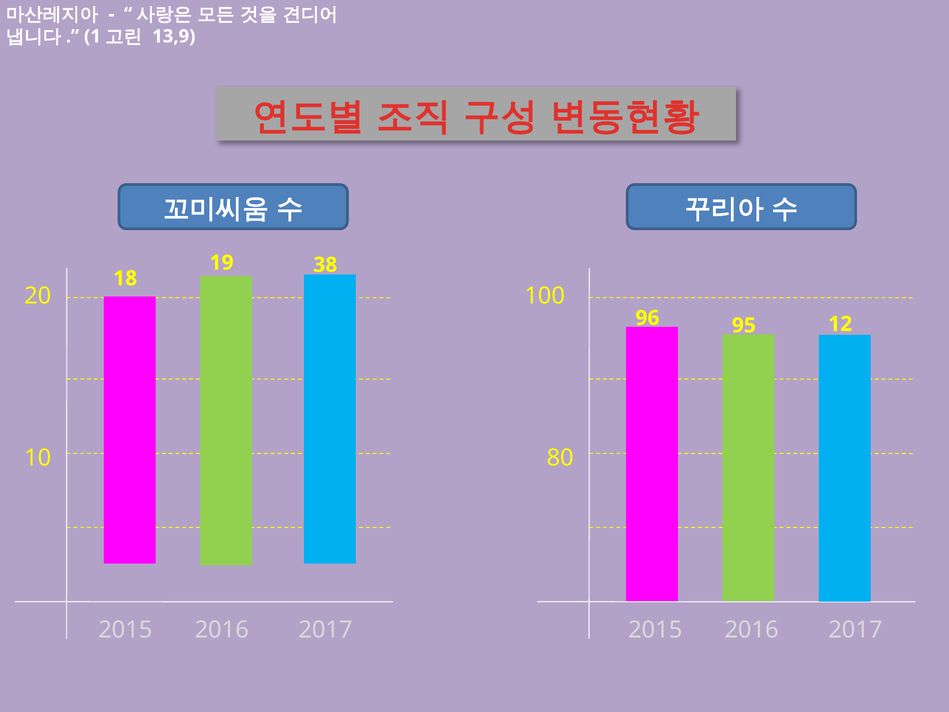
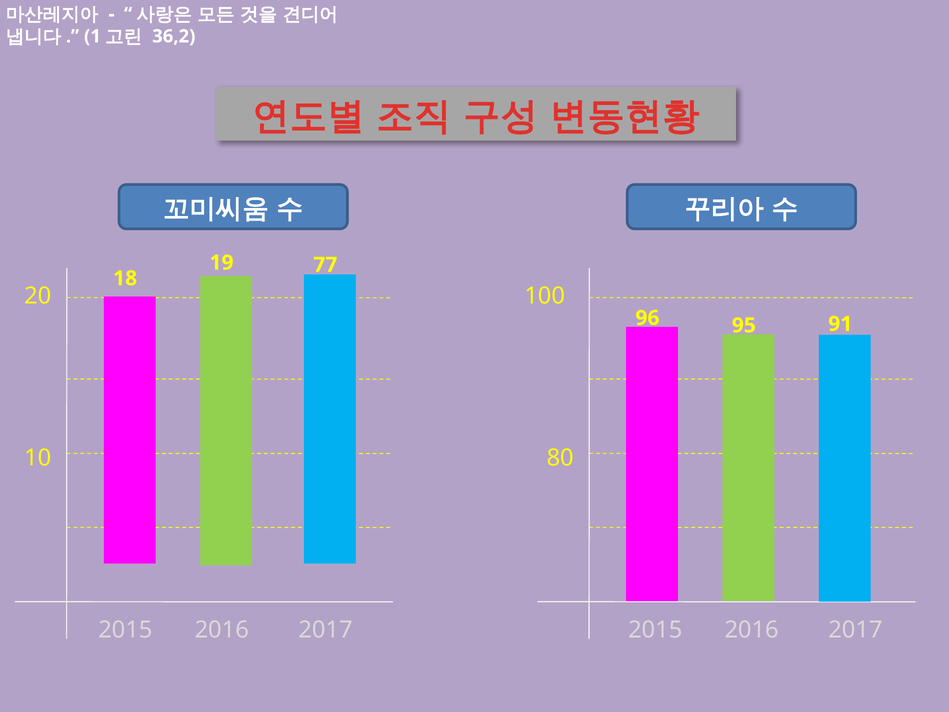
13,9: 13,9 -> 36,2 (174, 36)
38: 38 -> 77 (325, 265)
12: 12 -> 91 (840, 324)
